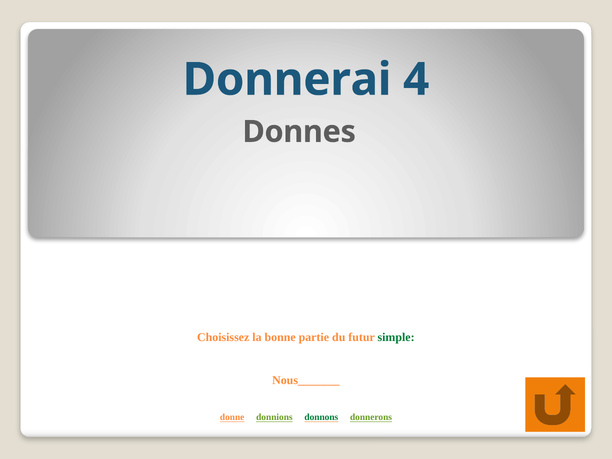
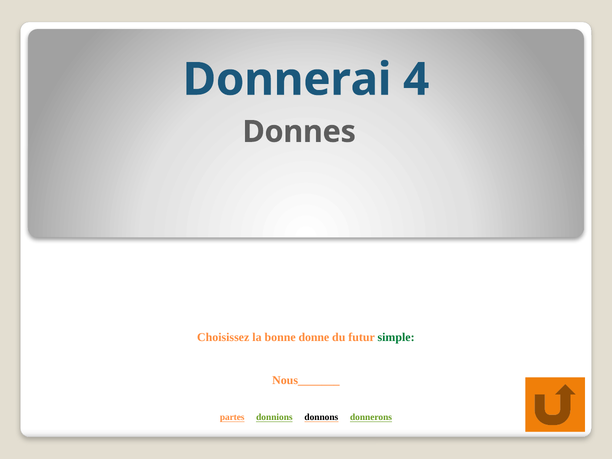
partie: partie -> donne (314, 337)
donne: donne -> partes (232, 417)
donnons colour: green -> black (321, 417)
